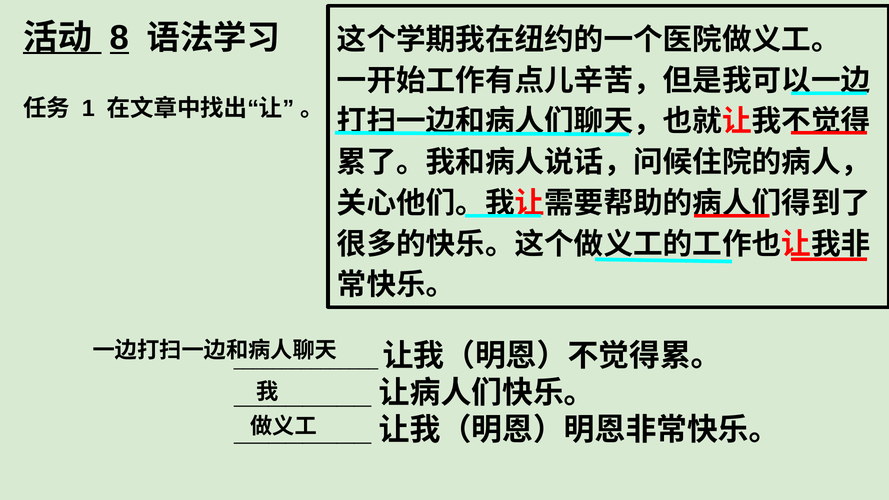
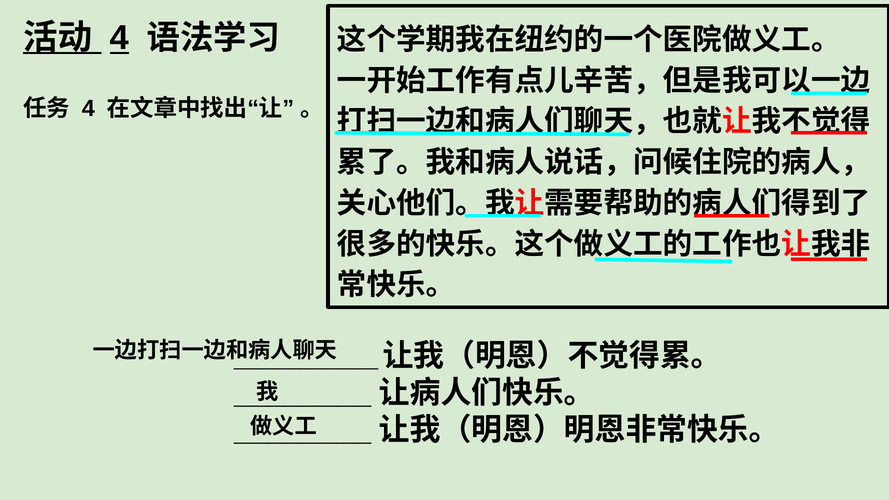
8: 8 -> 4 (119, 38)
1: 1 -> 4 (88, 108)
